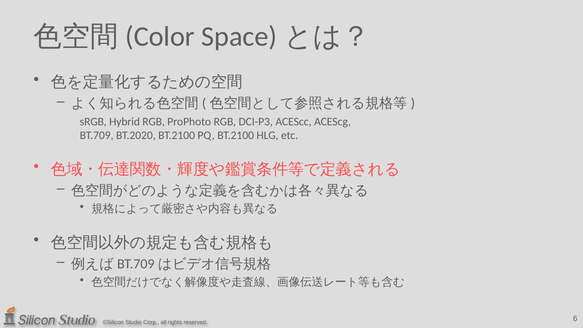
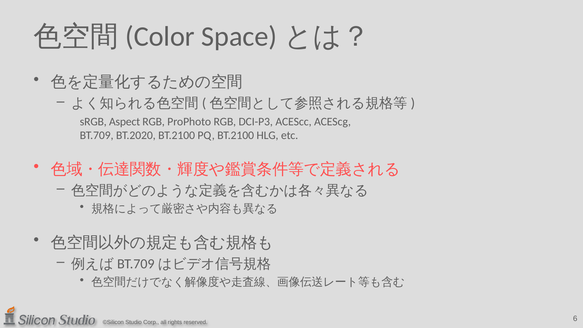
Hybrid: Hybrid -> Aspect (125, 122)
